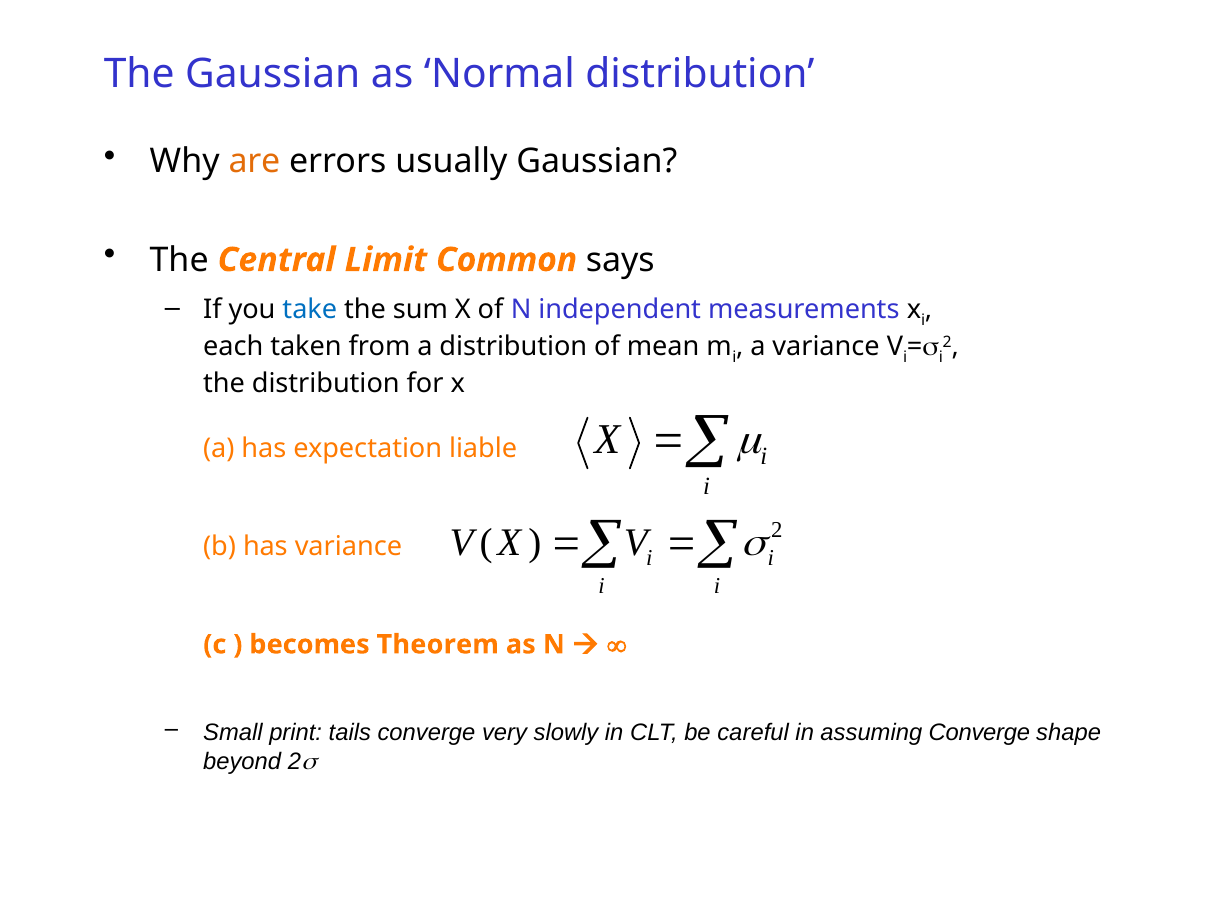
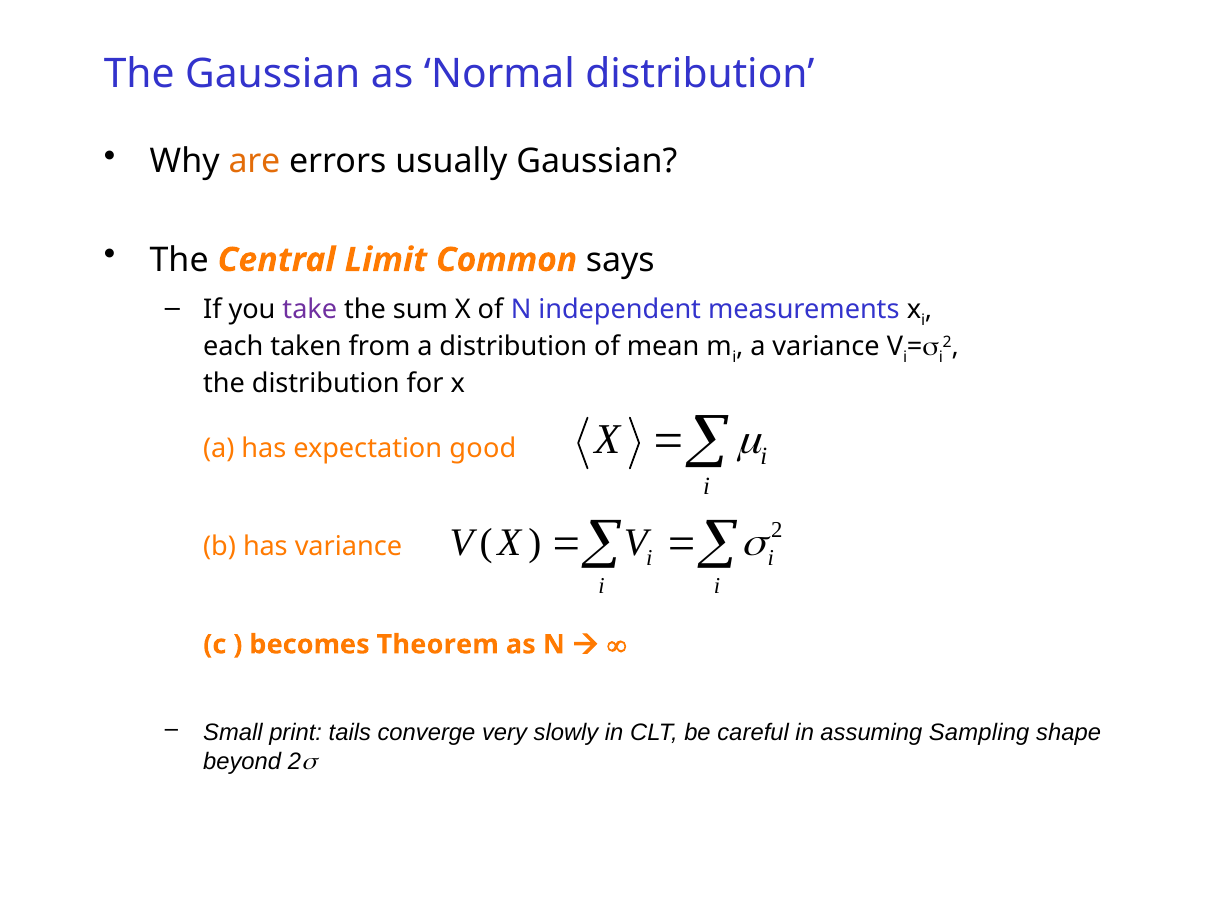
take colour: blue -> purple (310, 309)
liable: liable -> good (483, 449)
assuming Converge: Converge -> Sampling (979, 732)
